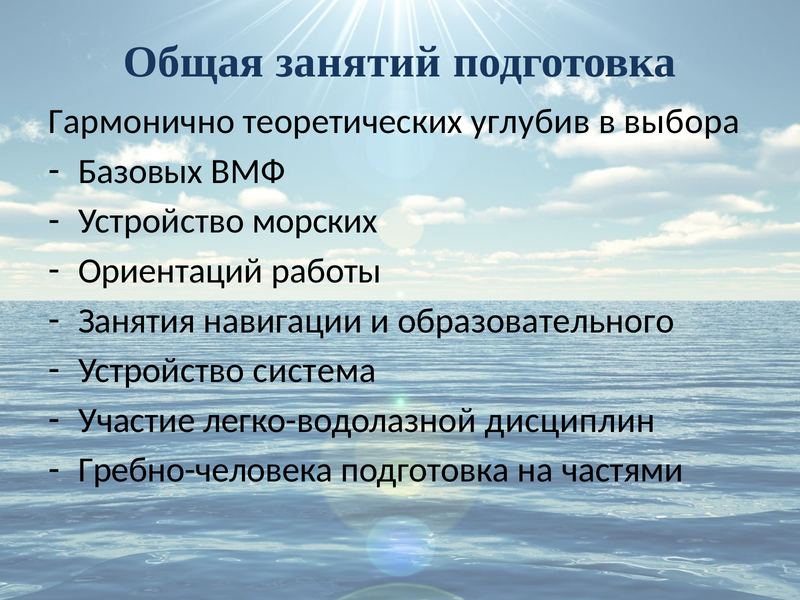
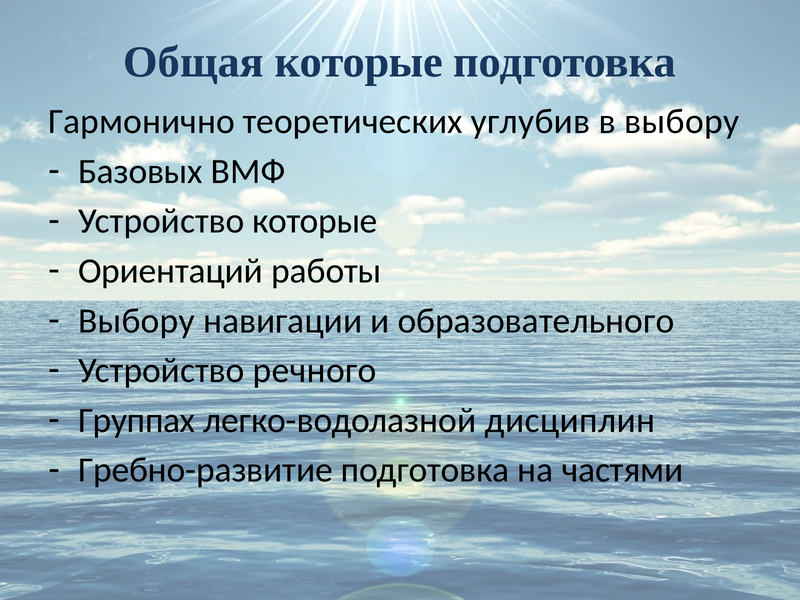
Общая занятий: занятий -> которые (359, 62)
в выбора: выбора -> выбору (682, 122)
Устройство морских: морских -> которые (315, 221)
Занятия: Занятия -> Выбору (136, 321)
система: система -> речного (315, 371)
Участие: Участие -> Группах (137, 420)
Гребно-человека: Гребно-человека -> Гребно-развитие (205, 470)
